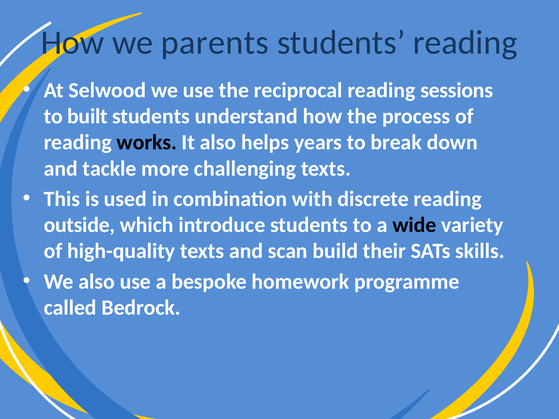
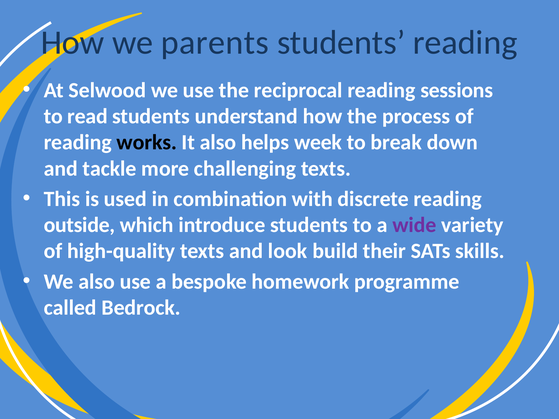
built: built -> read (87, 116)
years: years -> week (318, 143)
wide colour: black -> purple (414, 225)
scan: scan -> look (288, 251)
